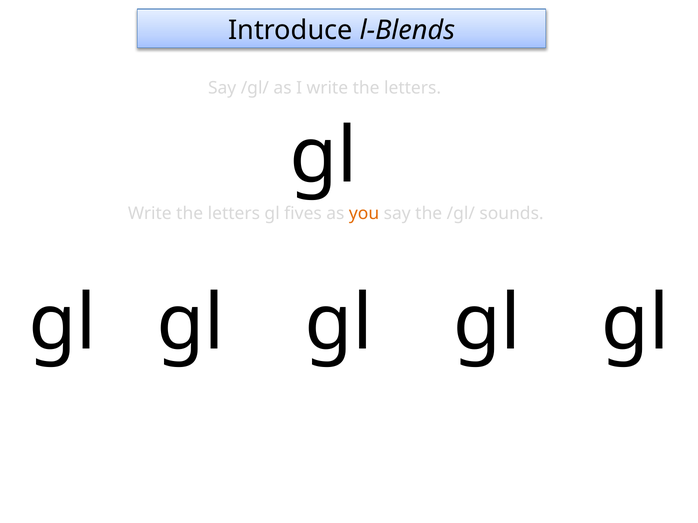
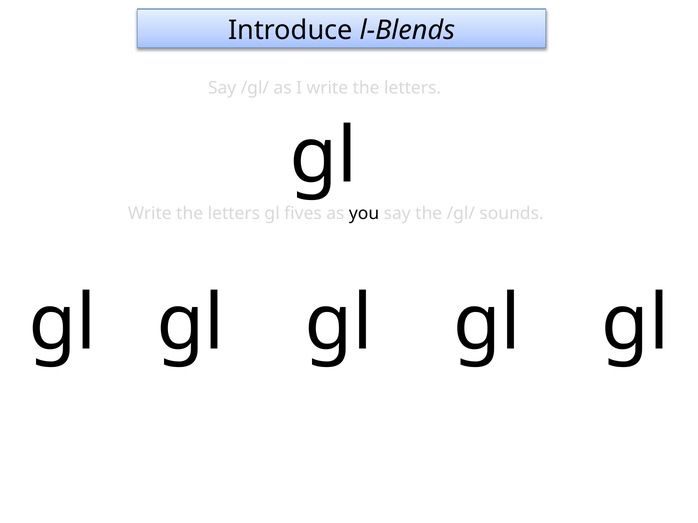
you colour: orange -> black (364, 214)
